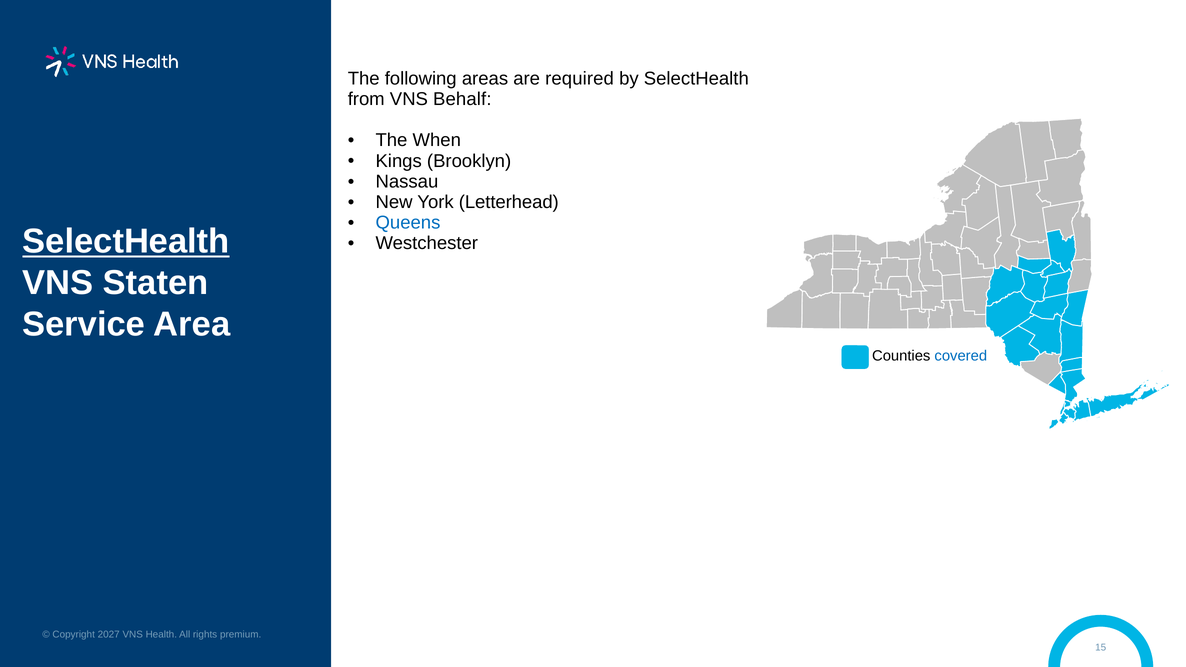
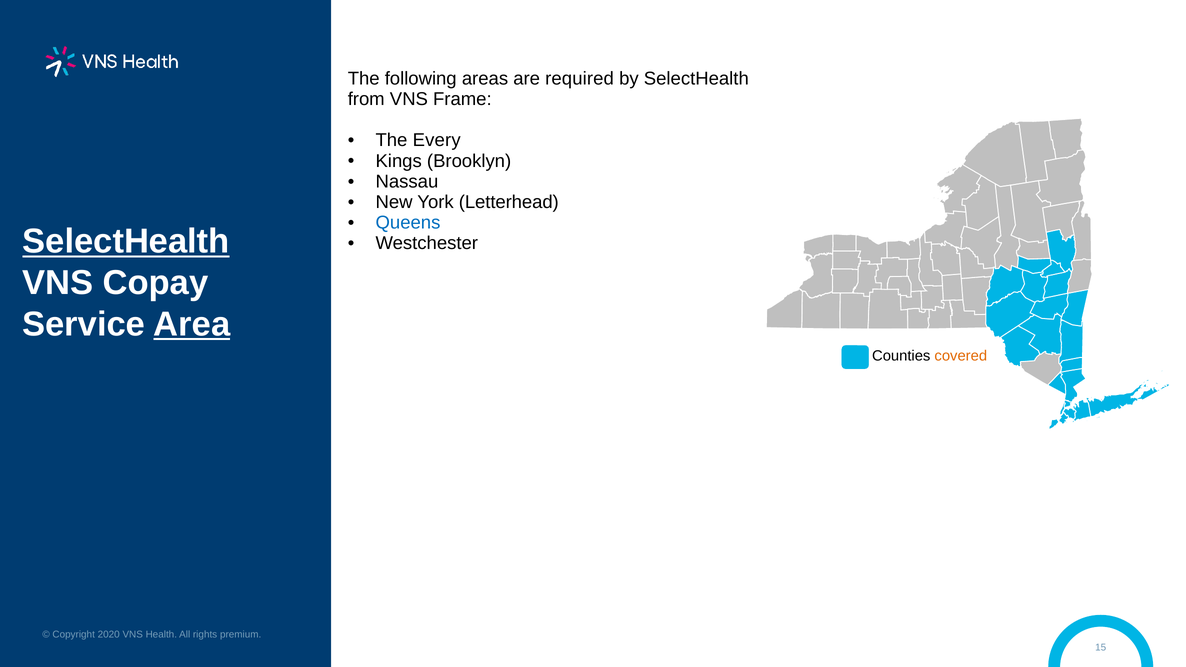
Behalf: Behalf -> Frame (462, 99)
When: When -> Every (437, 140)
Staten: Staten -> Copay (156, 283)
Area underline: none -> present (192, 324)
covered colour: blue -> orange (961, 356)
2027: 2027 -> 2020 (109, 635)
